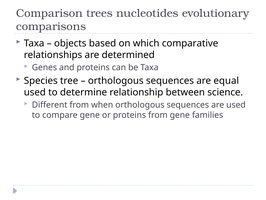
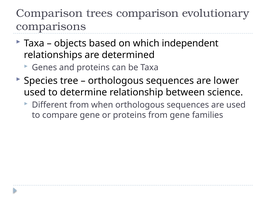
trees nucleotides: nucleotides -> comparison (147, 13)
comparative: comparative -> independent (190, 43)
equal: equal -> lower (226, 81)
